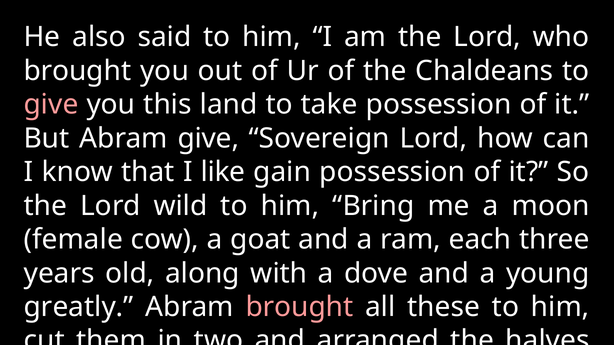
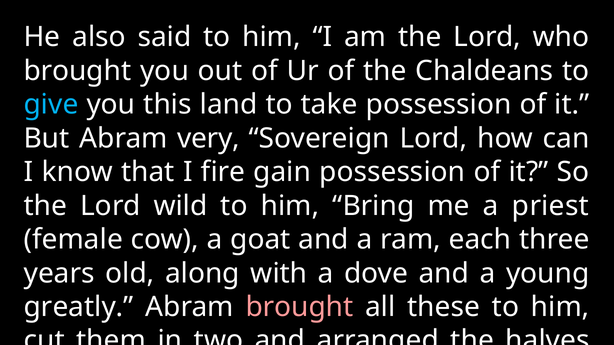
give colour: pink -> light blue (51, 105)
Abram give: give -> very (208, 138)
like: like -> fire (223, 172)
moon: moon -> priest (551, 206)
